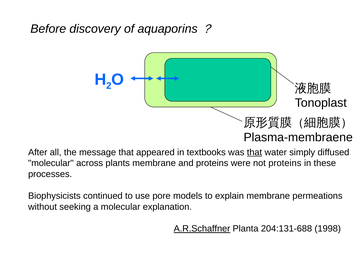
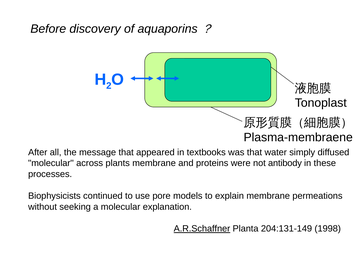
that underline: present -> none (254, 152)
not proteins: proteins -> antibody (285, 163)
204:131-688: 204:131-688 -> 204:131-149 (287, 229)
